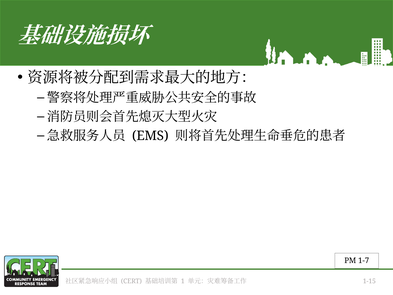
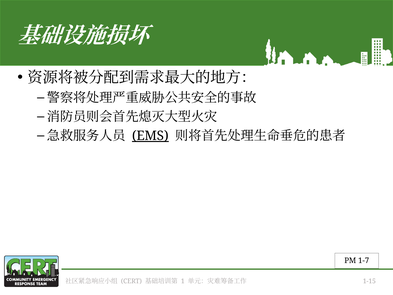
EMS underline: none -> present (150, 136)
